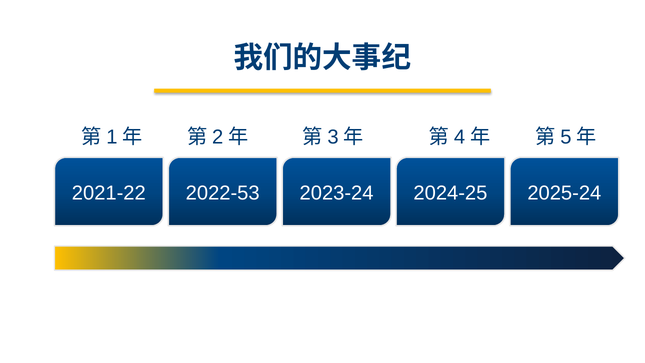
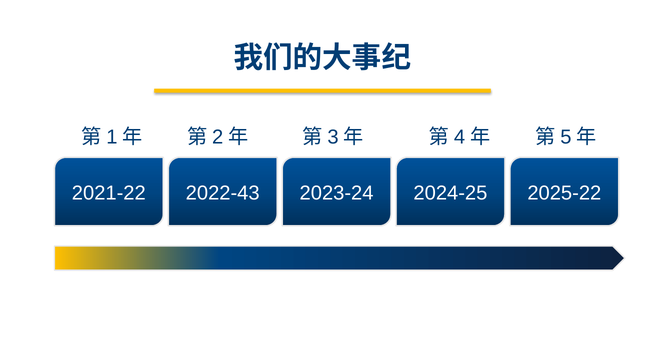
2022-53: 2022-53 -> 2022-43 (223, 193)
2025-24: 2025-24 -> 2025-22 (564, 193)
